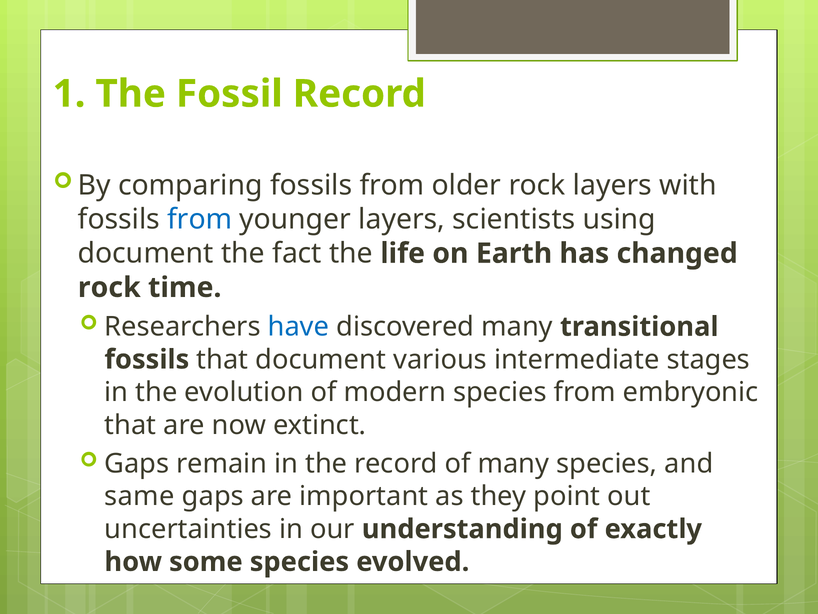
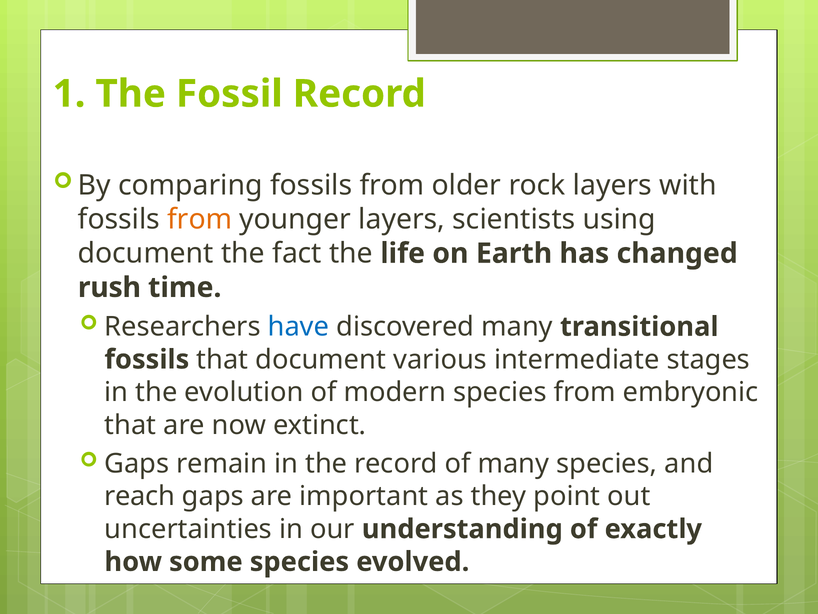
from colour: blue -> orange (200, 219)
rock: rock -> rush (109, 287)
same: same -> reach (140, 496)
